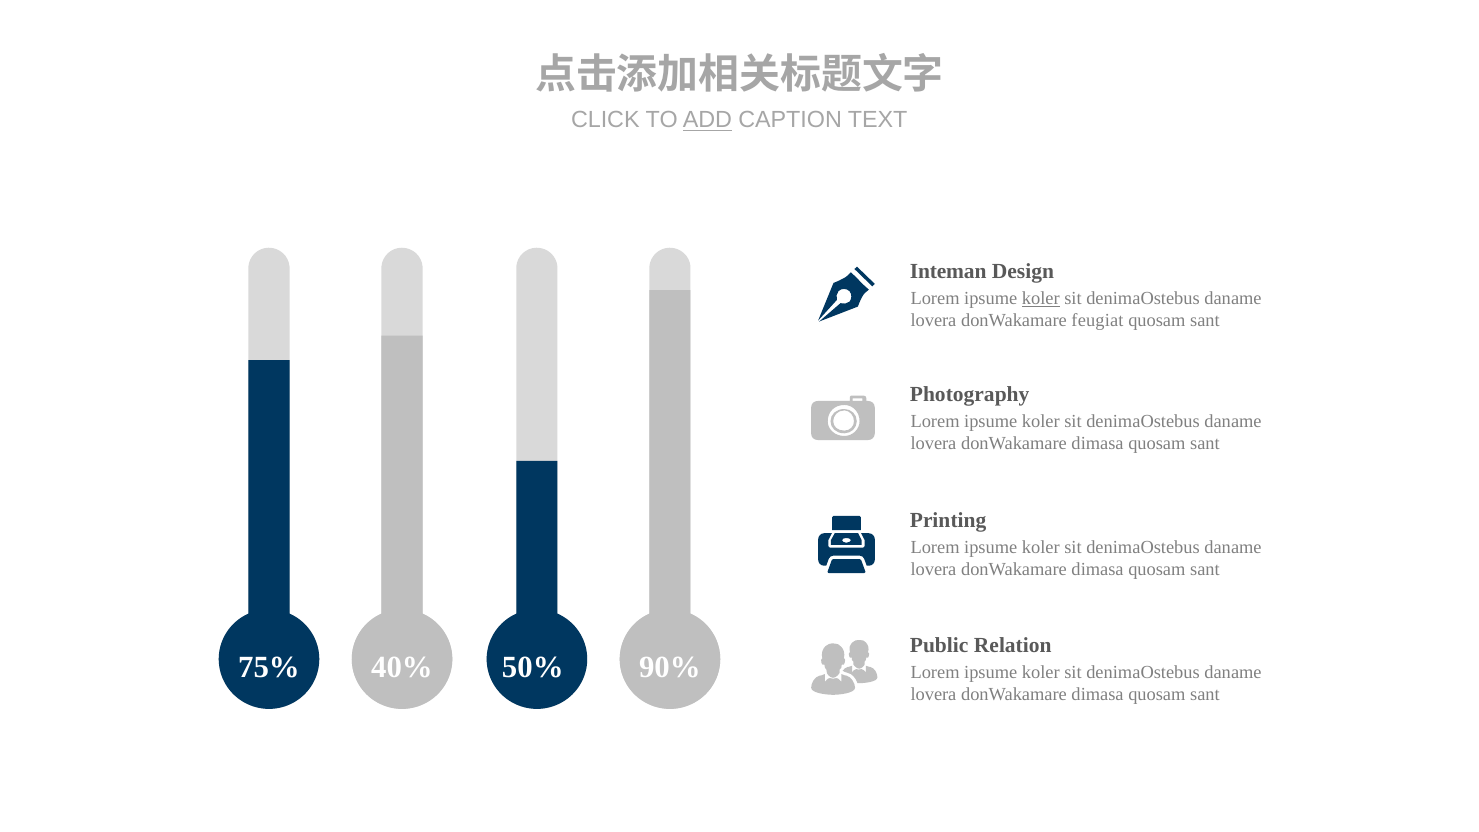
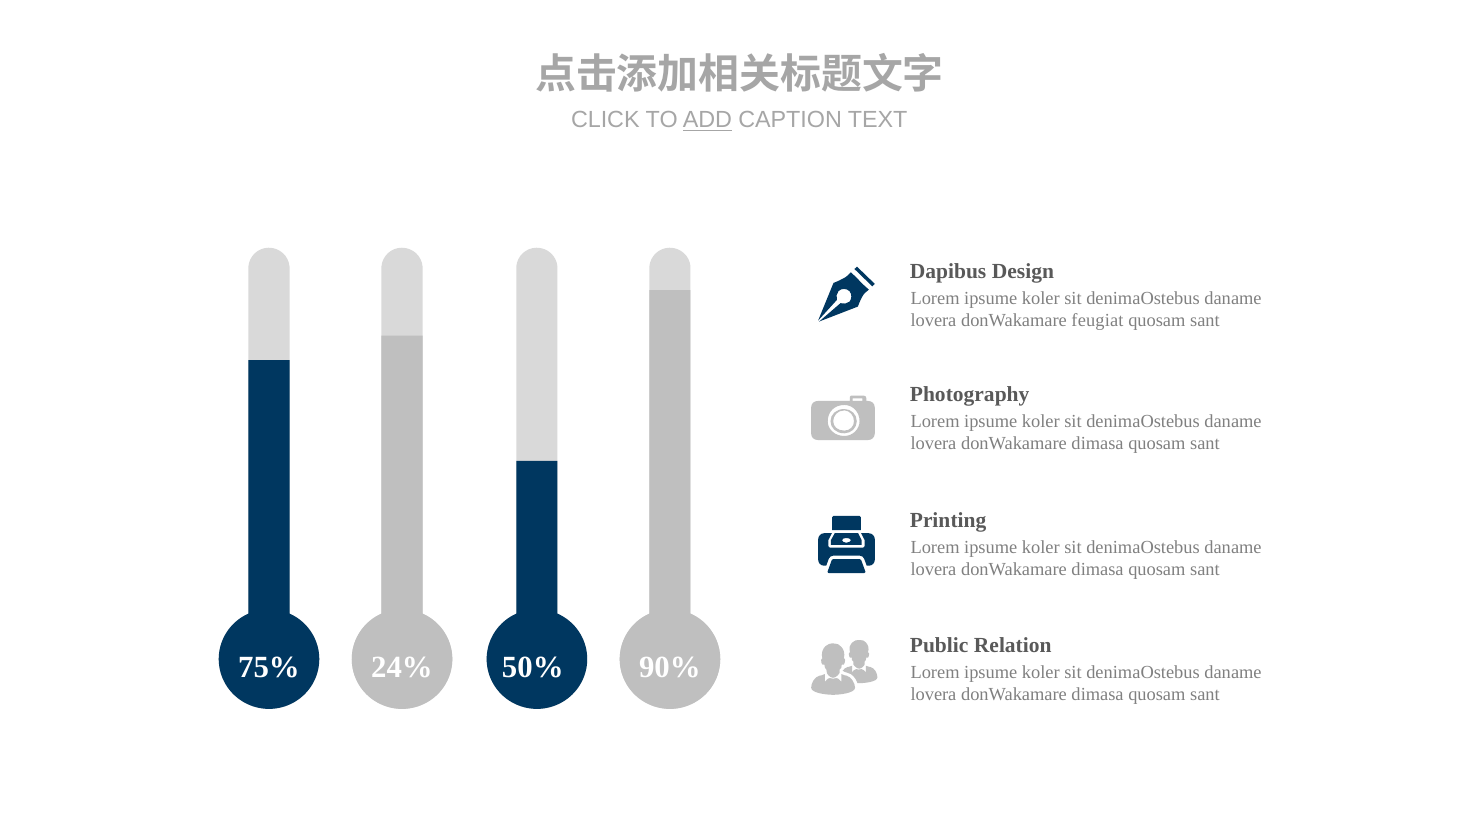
Inteman: Inteman -> Dapibus (948, 271)
koler underline: present -> none (1041, 298)
40%: 40% -> 24% (402, 667)
